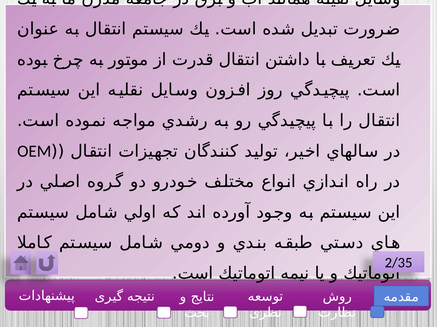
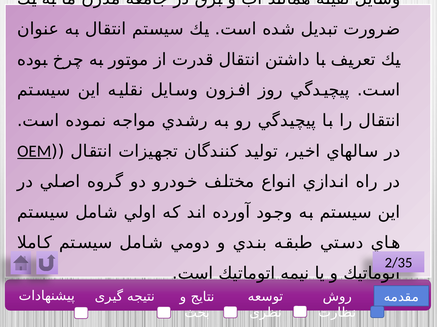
OEM underline: none -> present (34, 151)
